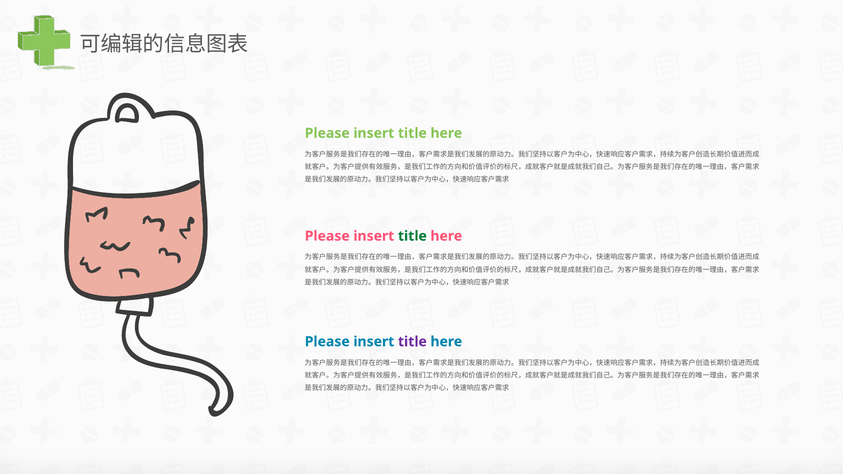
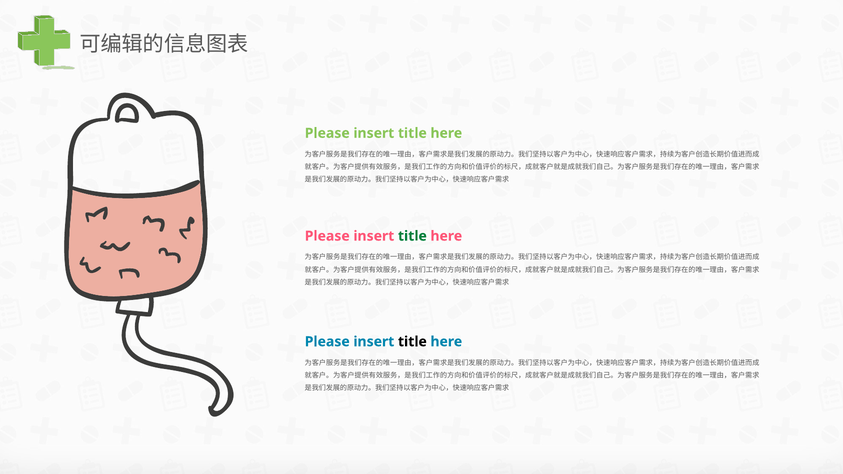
title colour: purple -> black (412, 342)
